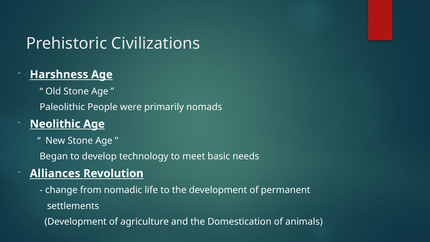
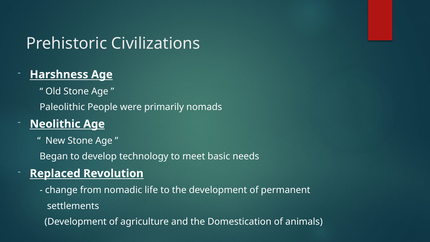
Alliances: Alliances -> Replaced (55, 173)
